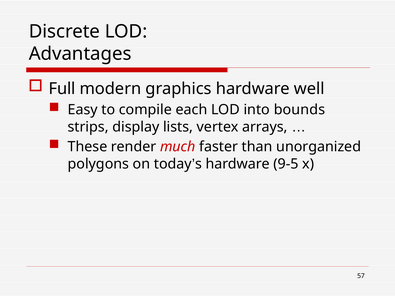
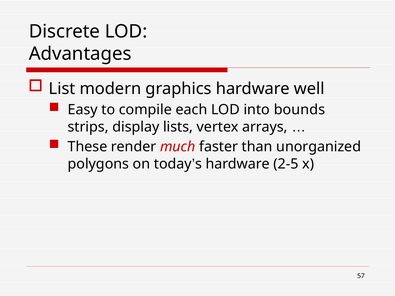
Full: Full -> List (62, 89)
9-5: 9-5 -> 2-5 (286, 164)
